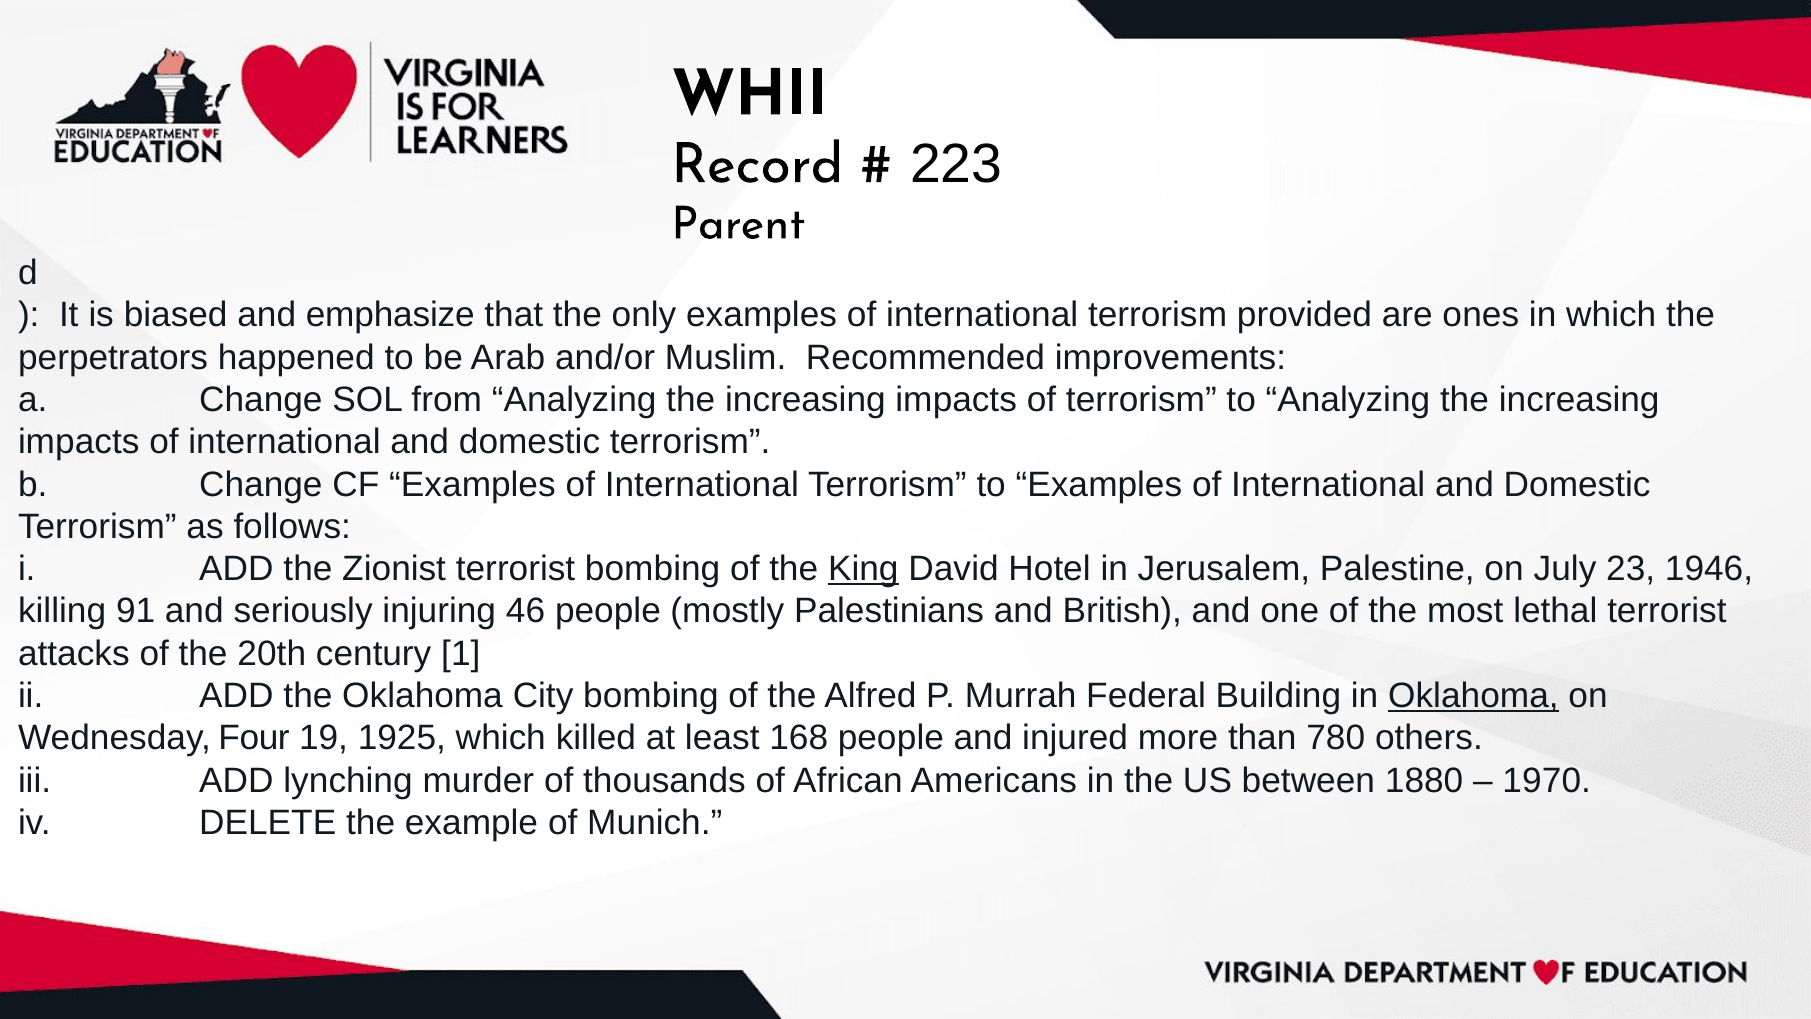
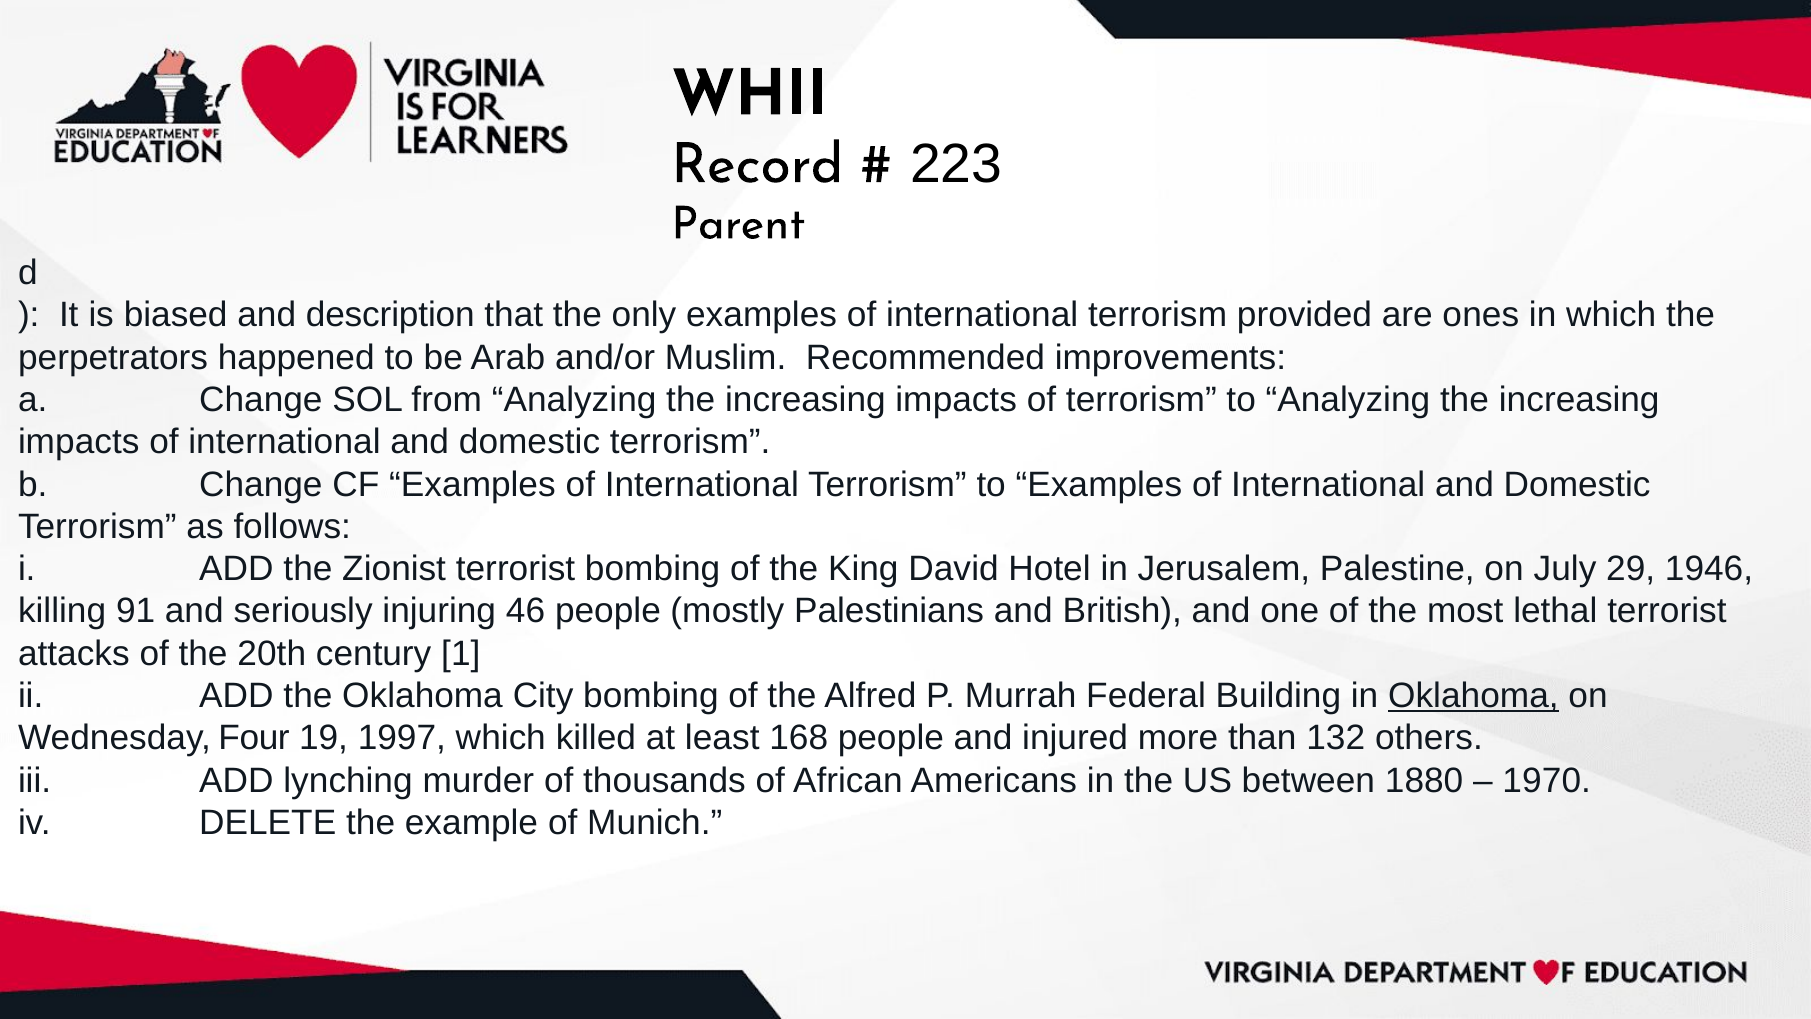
emphasize: emphasize -> description (390, 315)
King underline: present -> none (863, 569)
23: 23 -> 29 (1631, 569)
1925: 1925 -> 1997 (402, 738)
780: 780 -> 132 (1336, 738)
